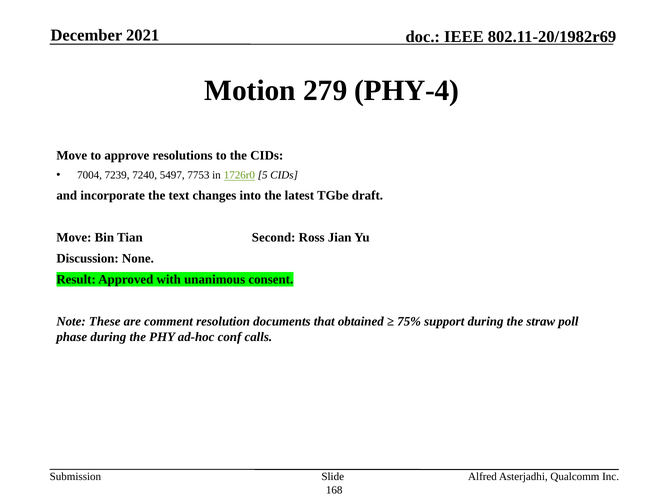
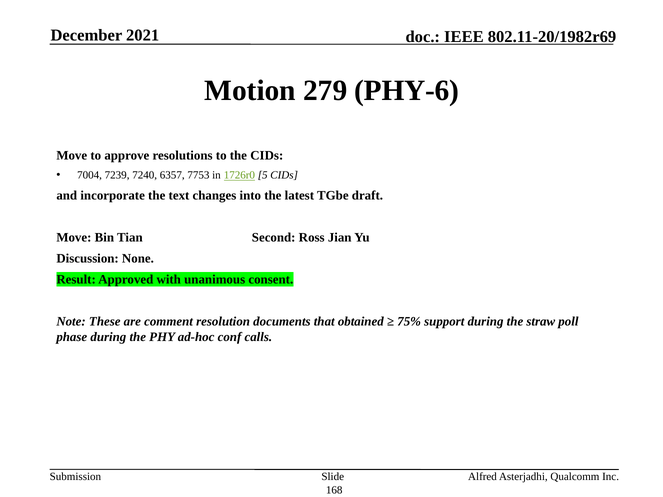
PHY-4: PHY-4 -> PHY-6 (407, 90)
5497: 5497 -> 6357 (172, 175)
